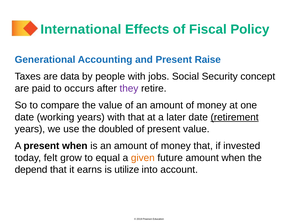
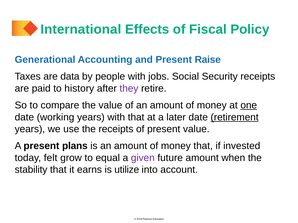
Security concept: concept -> receipts (258, 77)
occurs: occurs -> history (79, 89)
one underline: none -> present (249, 105)
the doubled: doubled -> receipts (116, 129)
present when: when -> plans (75, 146)
given colour: orange -> purple (143, 158)
depend: depend -> stability (31, 170)
